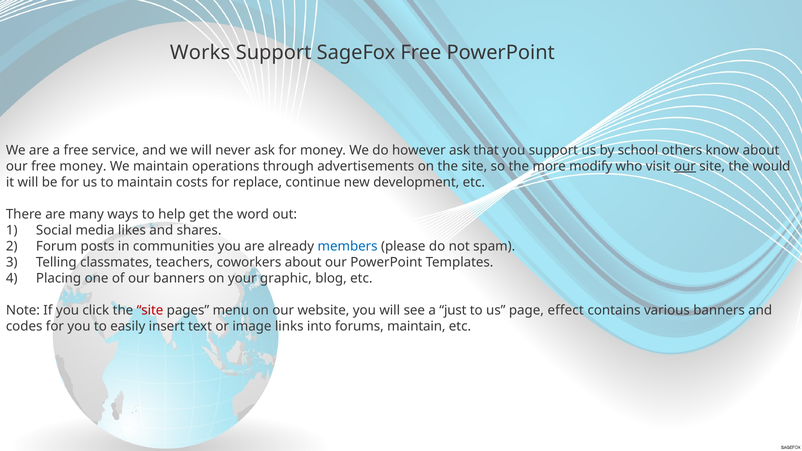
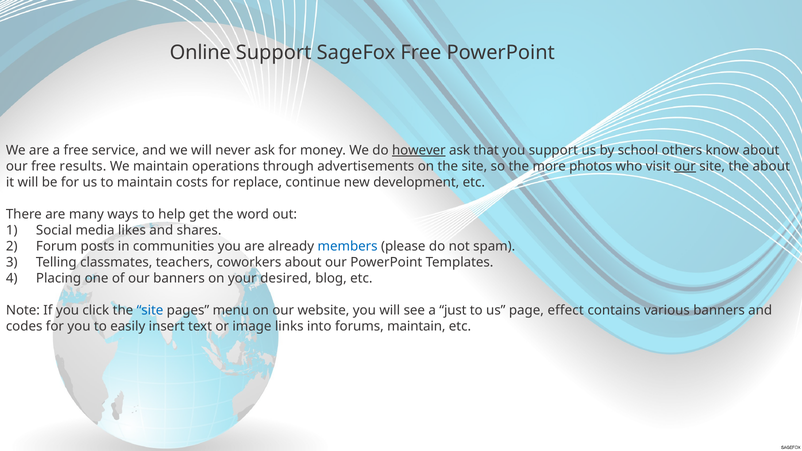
Works: Works -> Online (200, 53)
however underline: none -> present (419, 150)
free money: money -> results (83, 166)
modify: modify -> photos (591, 166)
the would: would -> about (771, 166)
graphic: graphic -> desired (286, 279)
site colour: red -> blue (150, 311)
